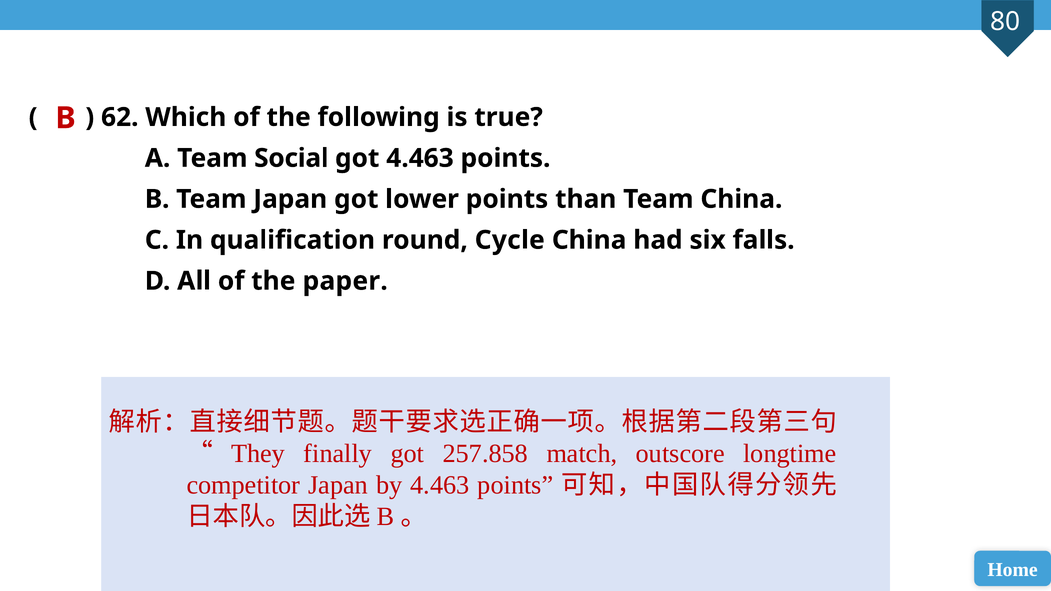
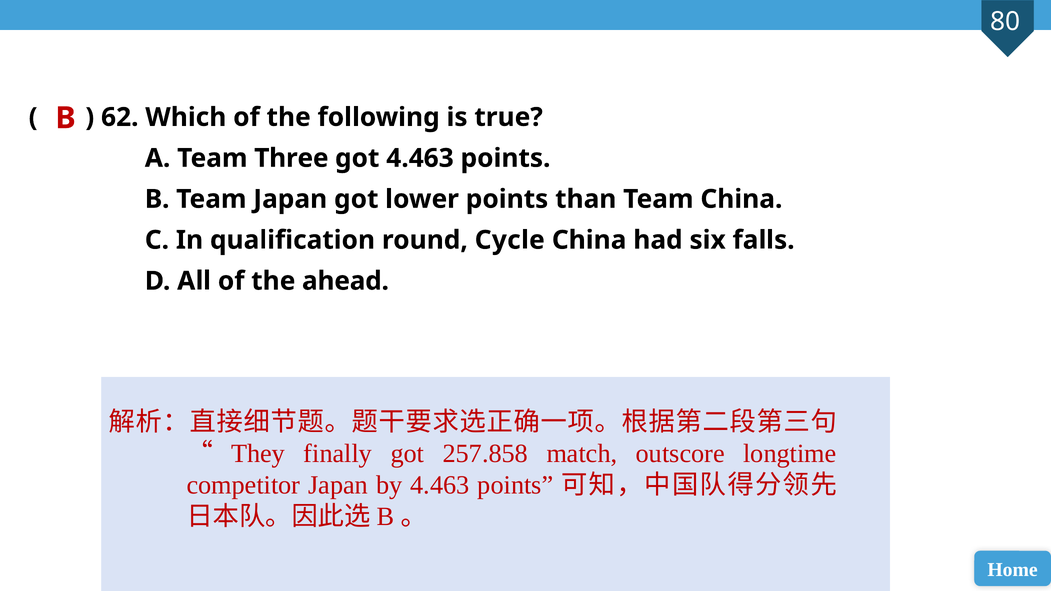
Social: Social -> Three (291, 158)
paper: paper -> ahead (345, 281)
